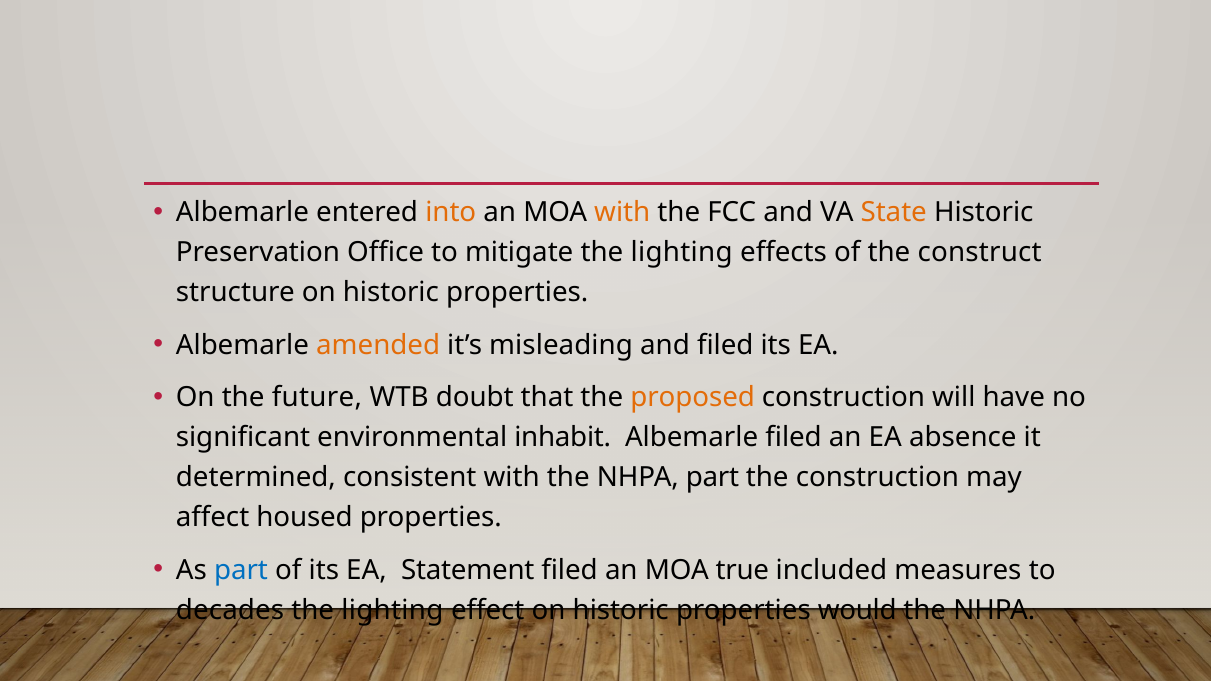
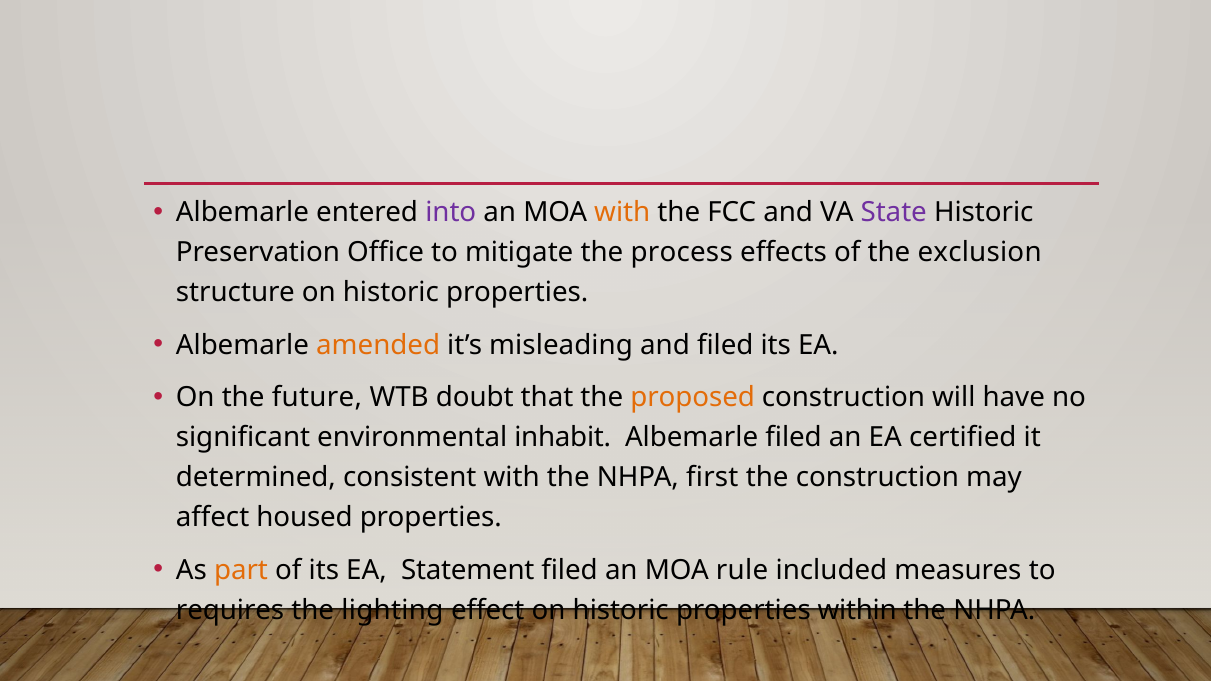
into colour: orange -> purple (451, 213)
State colour: orange -> purple (894, 213)
mitigate the lighting: lighting -> process (682, 253)
construct: construct -> exclusion (980, 253)
absence: absence -> certified (963, 438)
NHPA part: part -> first (712, 478)
part colour: blue -> orange (241, 570)
true: true -> rule (742, 570)
decades: decades -> requires (230, 610)
would: would -> within (857, 610)
